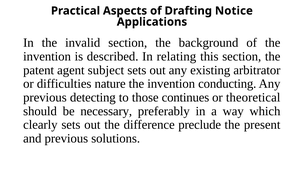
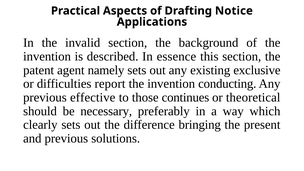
relating: relating -> essence (176, 56)
subject: subject -> namely (106, 70)
arbitrator: arbitrator -> exclusive (257, 70)
nature: nature -> report (110, 84)
detecting: detecting -> effective (93, 97)
preclude: preclude -> bringing (200, 125)
